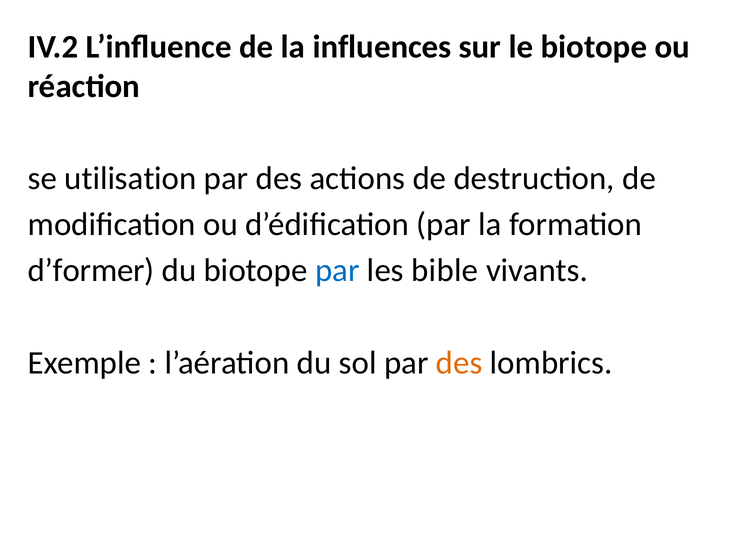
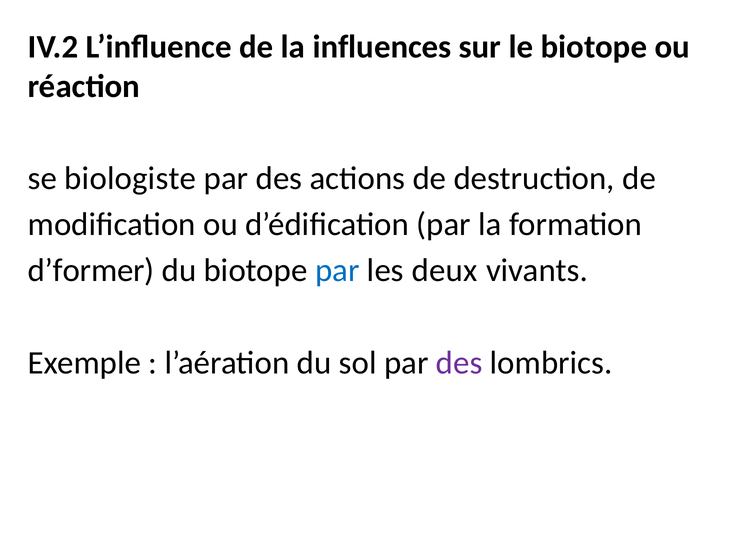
utilisation: utilisation -> biologiste (130, 178)
bible: bible -> deux (445, 271)
des colour: orange -> purple (459, 363)
